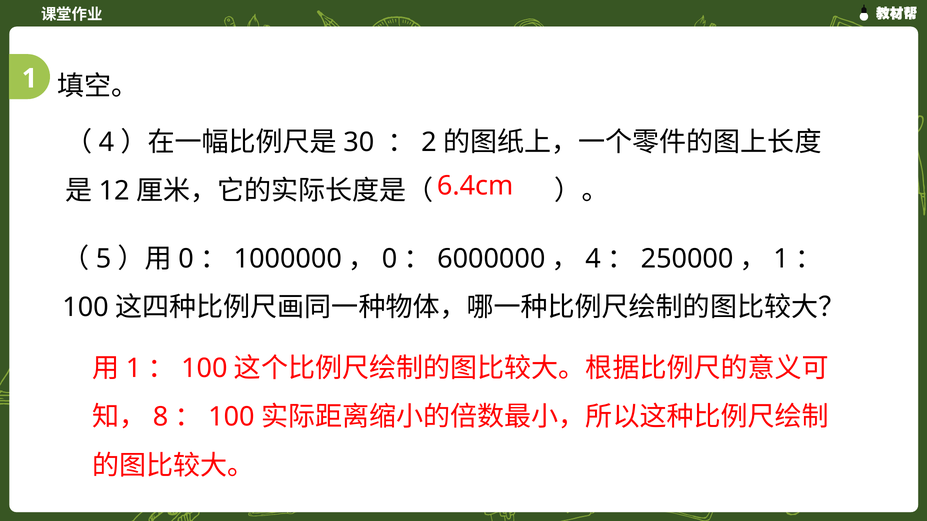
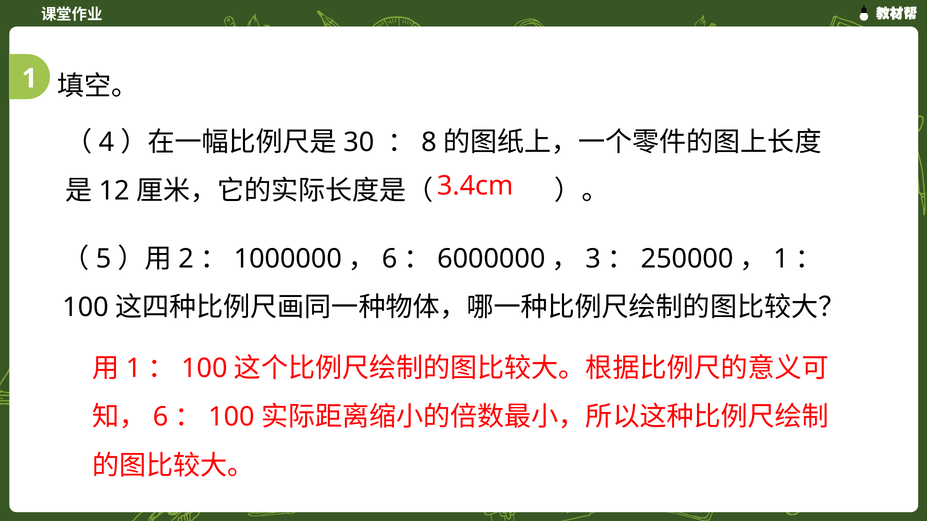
2: 2 -> 8 (429, 143)
6.4cm: 6.4cm -> 3.4cm (475, 186)
0: 0 -> 2 (186, 259)
0: 0 -> 6 (390, 259)
4: 4 -> 3 (593, 259)
8: 8 -> 6 (161, 417)
